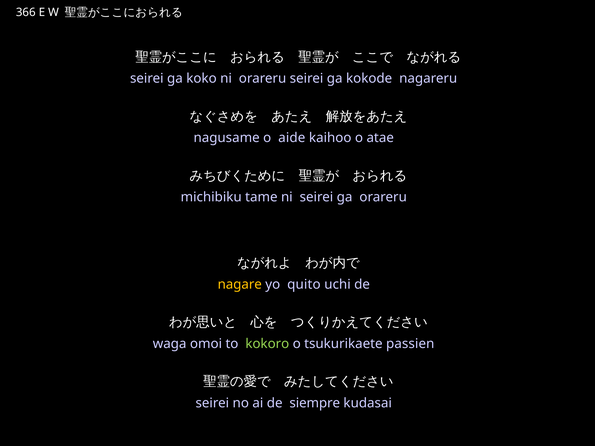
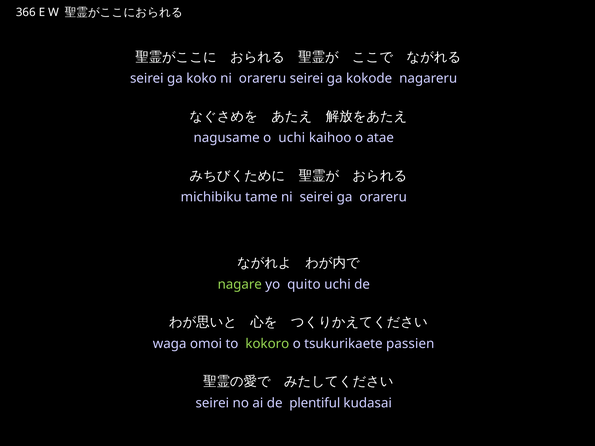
o aide: aide -> uchi (292, 138)
nagare colour: yellow -> light green (240, 284)
siempre: siempre -> plentiful (315, 403)
